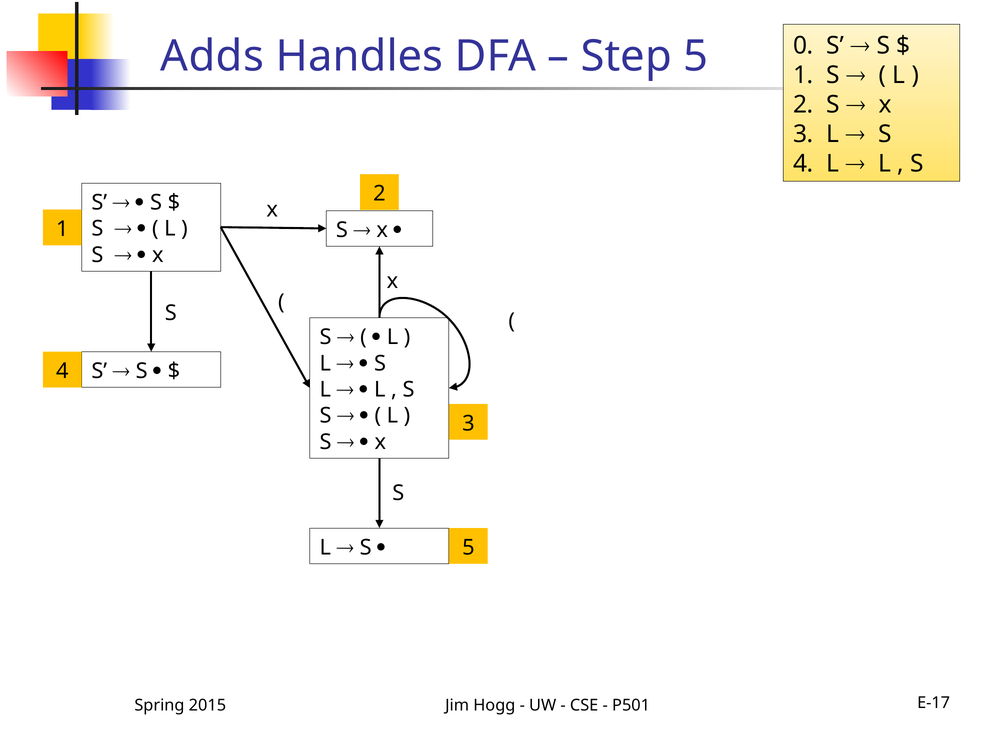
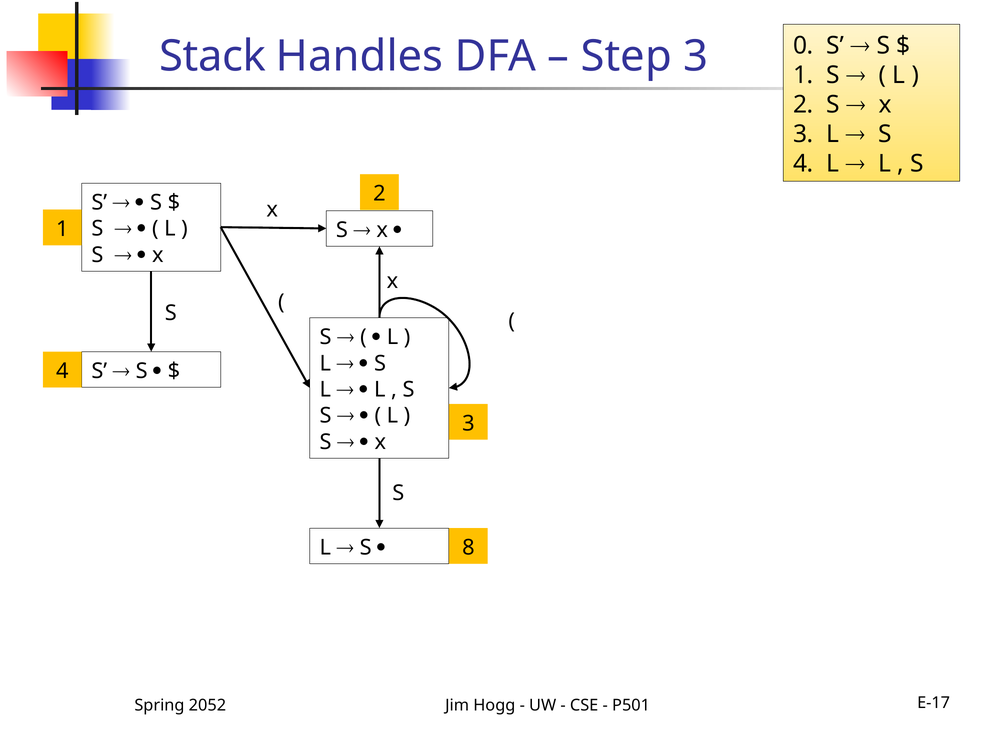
Adds: Adds -> Stack (213, 56)
Step 5: 5 -> 3 (696, 56)
5: 5 -> 8 (468, 547)
2015: 2015 -> 2052 (207, 705)
